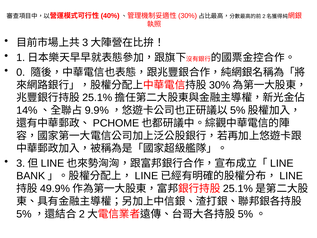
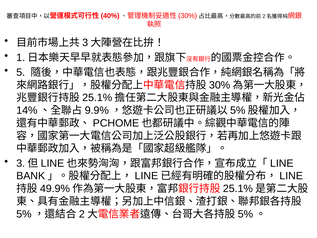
0: 0 -> 5 (21, 72)
